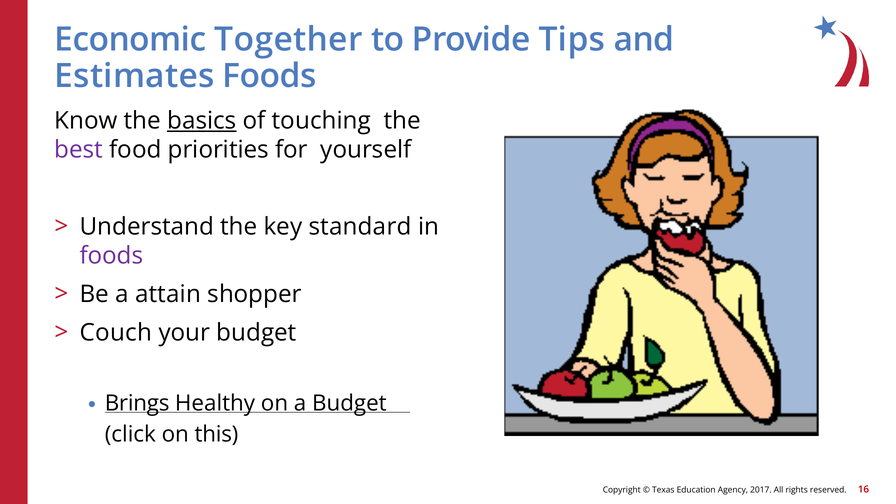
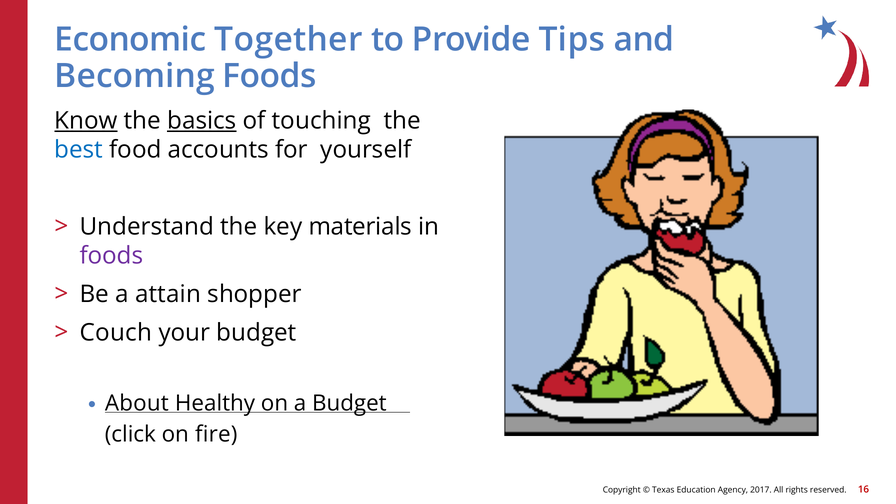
Estimates: Estimates -> Becoming (135, 76)
Know underline: none -> present (86, 121)
best colour: purple -> blue (79, 150)
priorities: priorities -> accounts (218, 150)
standard: standard -> materials (360, 227)
Brings: Brings -> About (137, 404)
this: this -> fire (216, 434)
